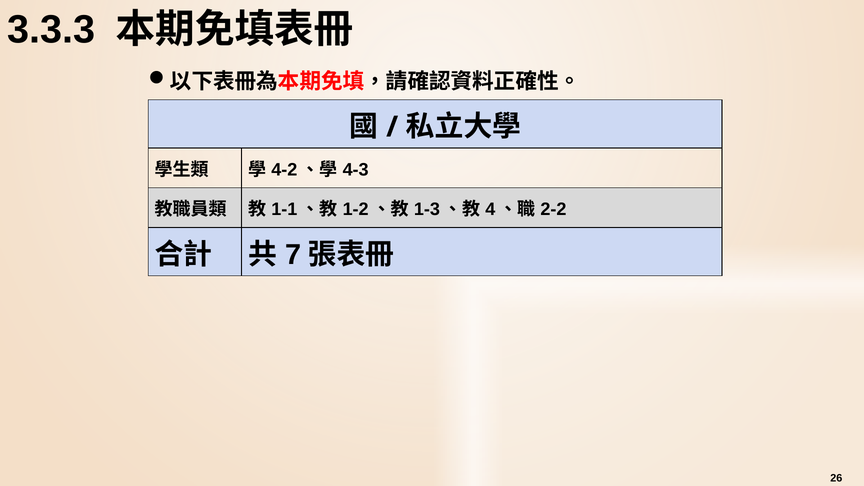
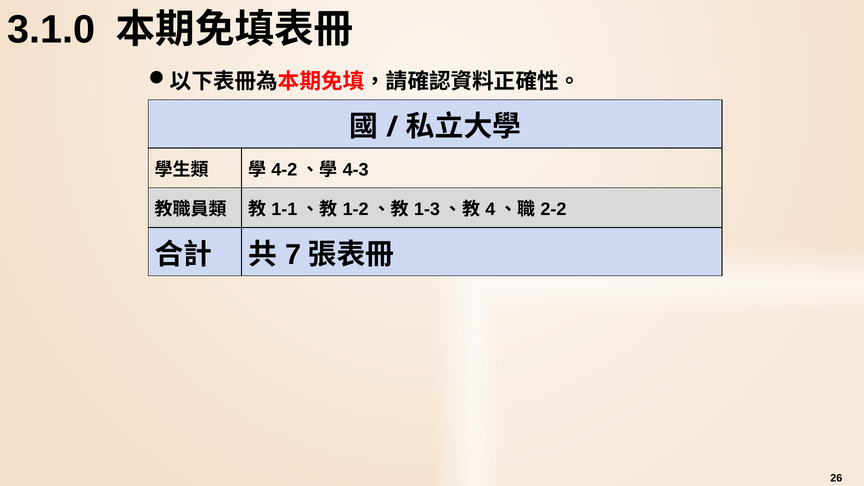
3.3.3: 3.3.3 -> 3.1.0 (51, 30)
